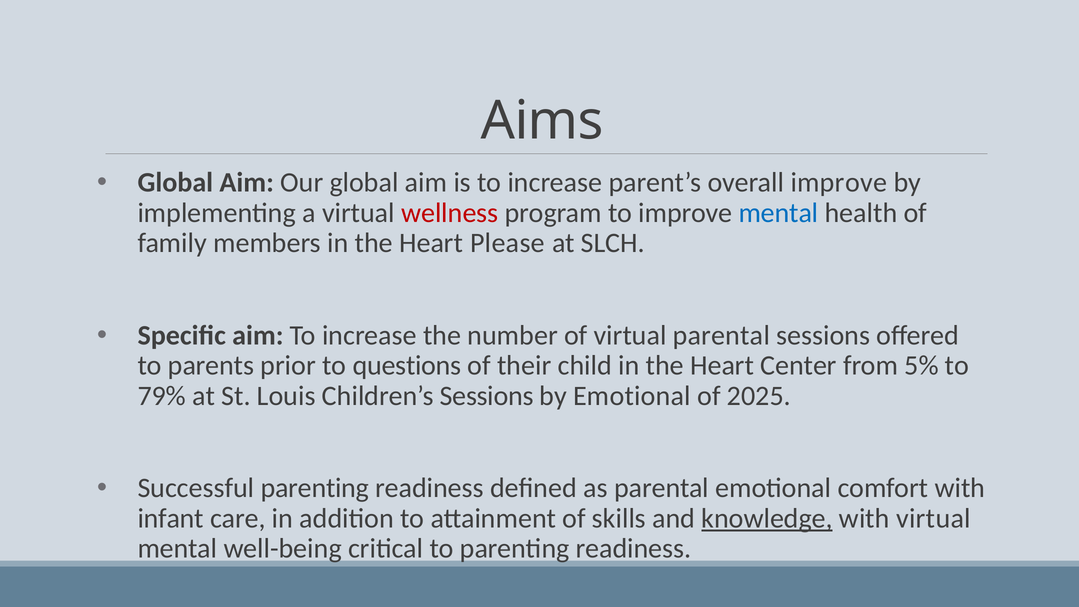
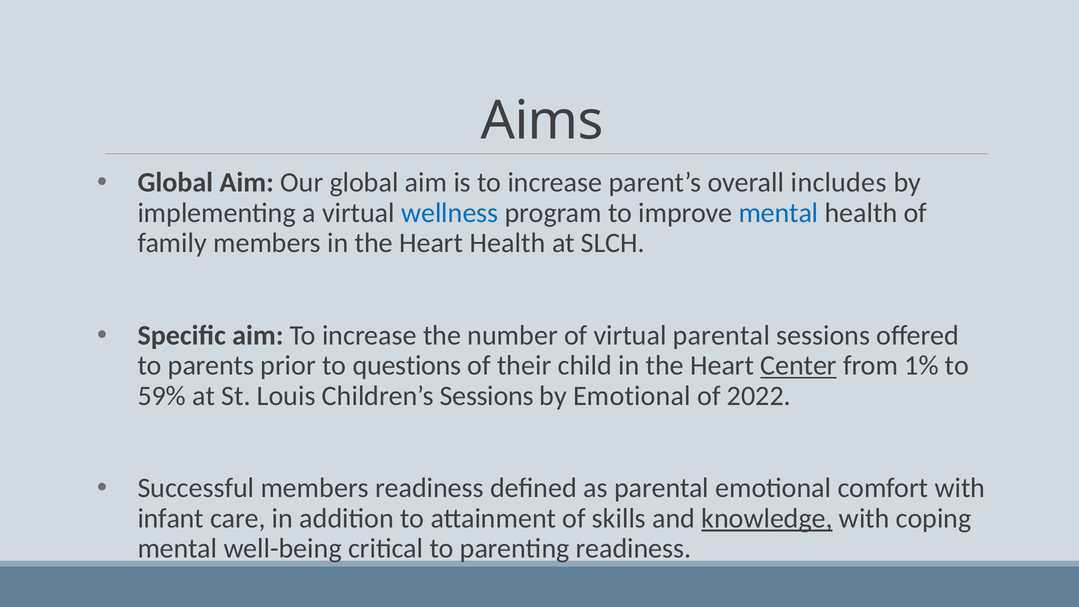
overall improve: improve -> includes (839, 182)
wellness colour: red -> blue (450, 213)
Heart Please: Please -> Health (508, 243)
Center underline: none -> present (799, 366)
5%: 5% -> 1% (922, 366)
79%: 79% -> 59% (162, 396)
2025: 2025 -> 2022 (759, 396)
Successful parenting: parenting -> members (315, 488)
with virtual: virtual -> coping (934, 518)
